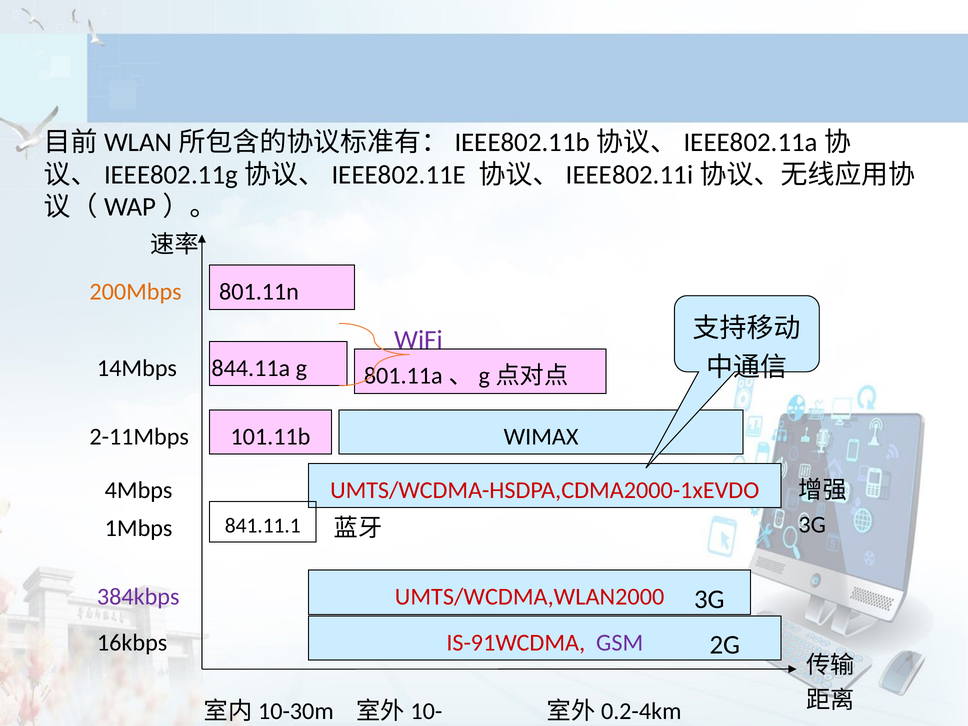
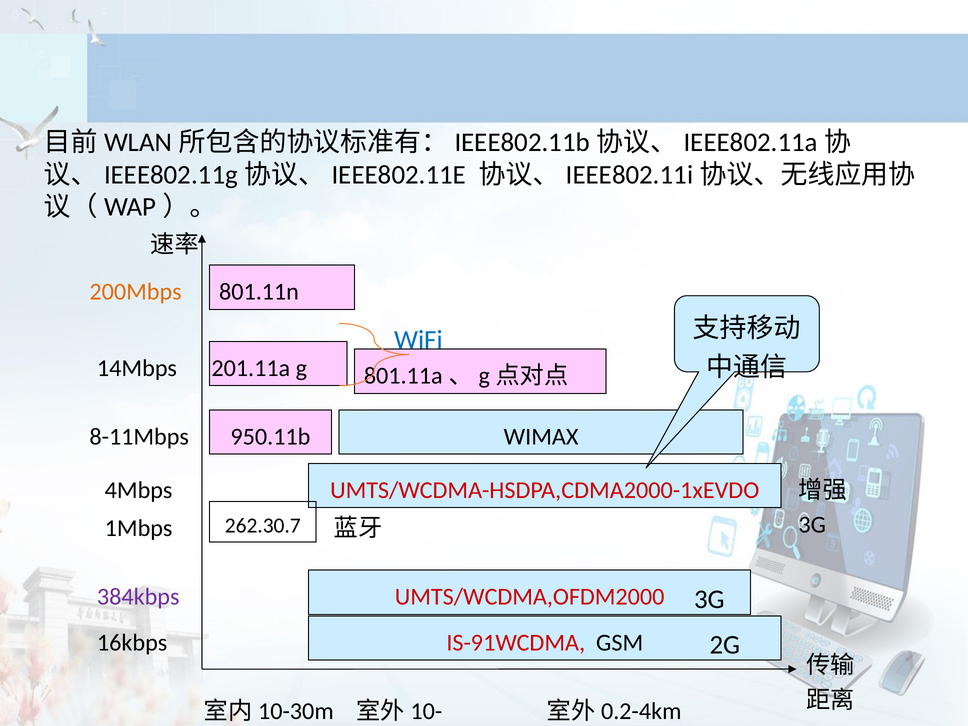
WiFi colour: purple -> blue (419, 340)
844.11a: 844.11a -> 201.11a (251, 368)
2-11Mbps: 2-11Mbps -> 8-11Mbps (139, 437)
101.11b: 101.11b -> 950.11b (270, 437)
841.11.1: 841.11.1 -> 262.30.7 (263, 526)
UMTS/WCDMA,WLAN2000: UMTS/WCDMA,WLAN2000 -> UMTS/WCDMA,OFDM2000 (530, 597)
GSM colour: purple -> black (620, 643)
